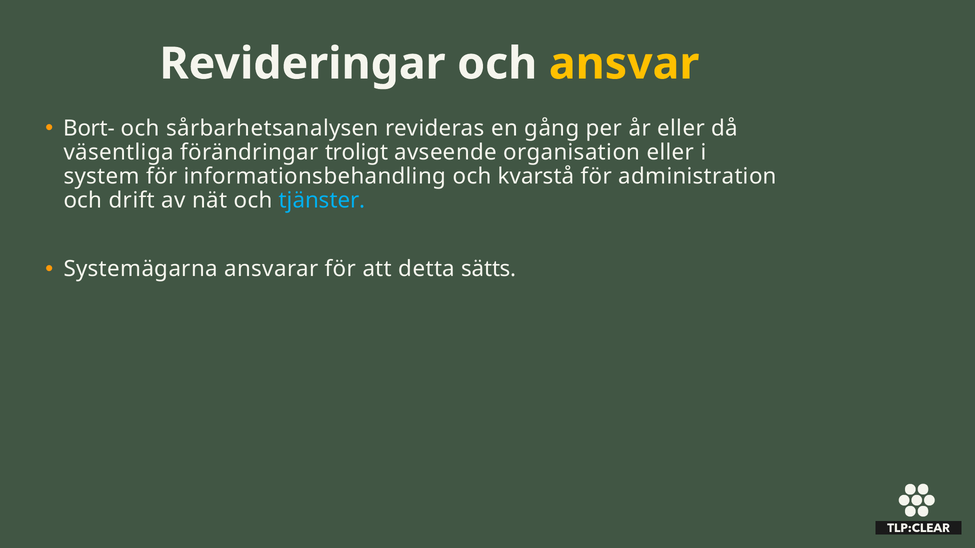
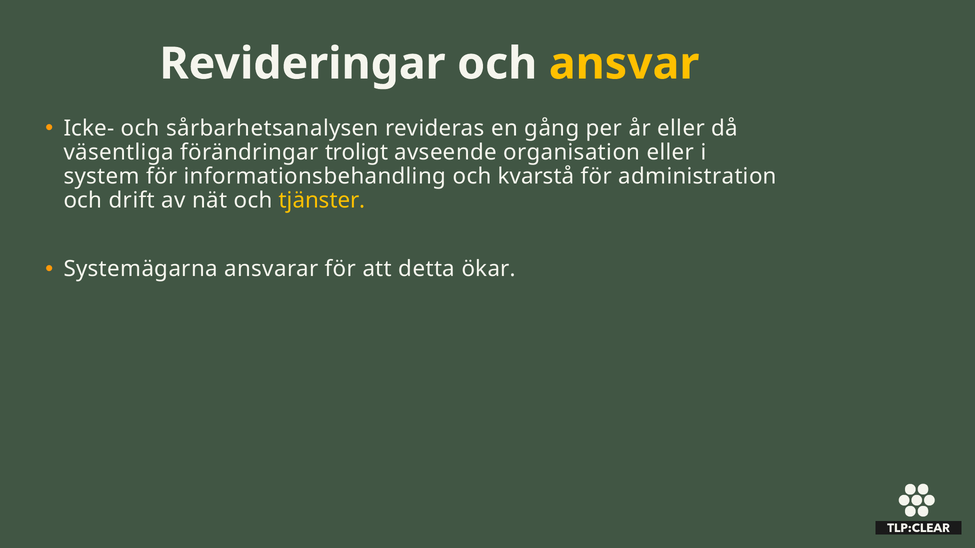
Bort-: Bort- -> Icke- (89, 128)
tjänster colour: light blue -> yellow (322, 201)
sätts: sätts -> ökar (489, 269)
